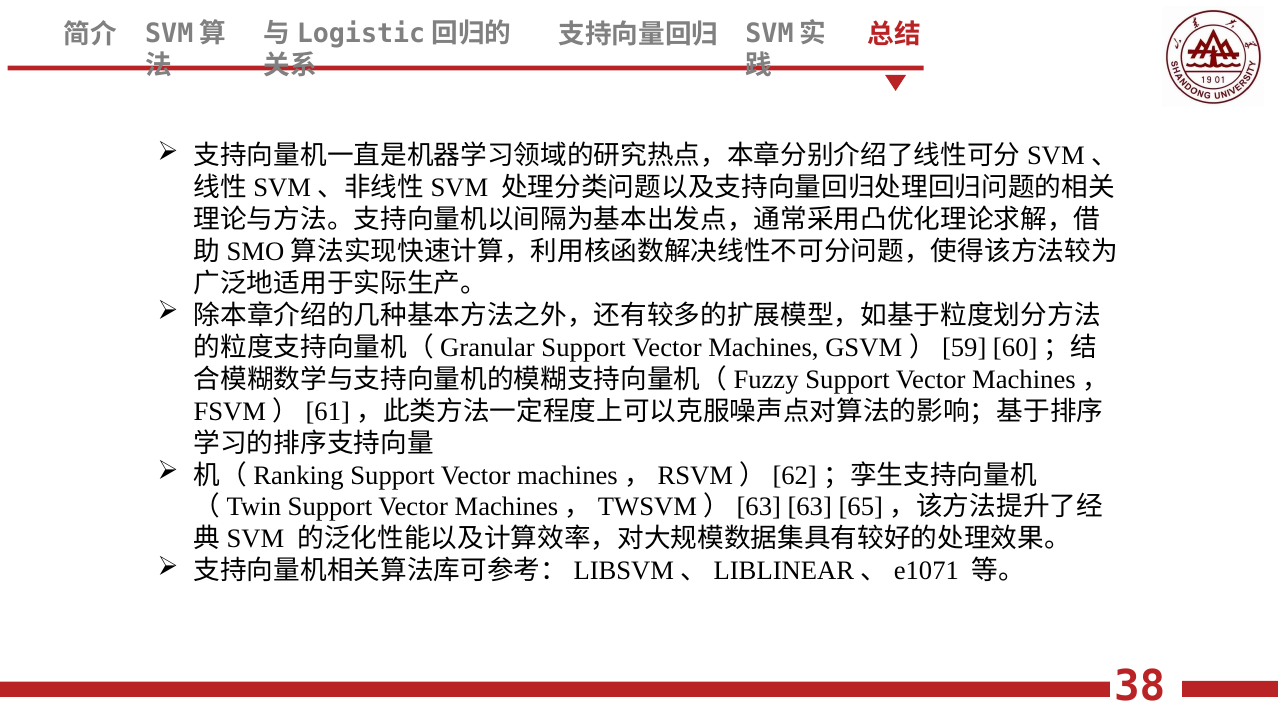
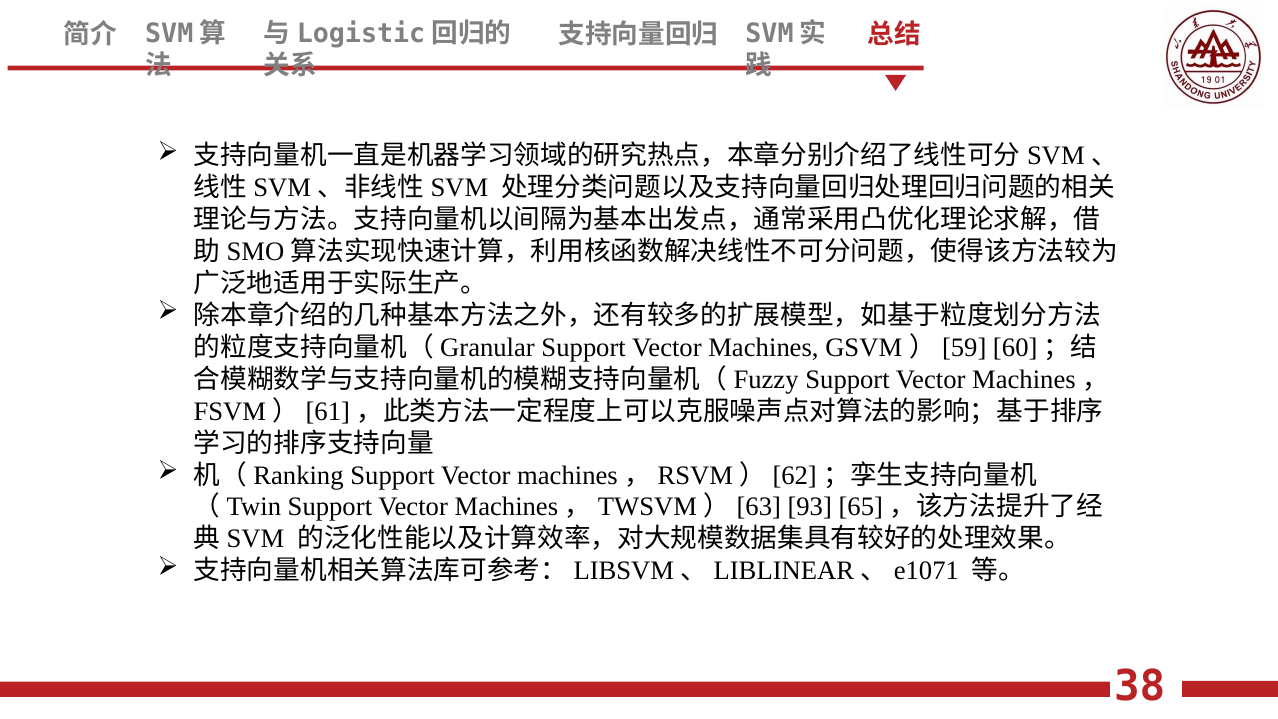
63: 63 -> 93 (810, 507)
